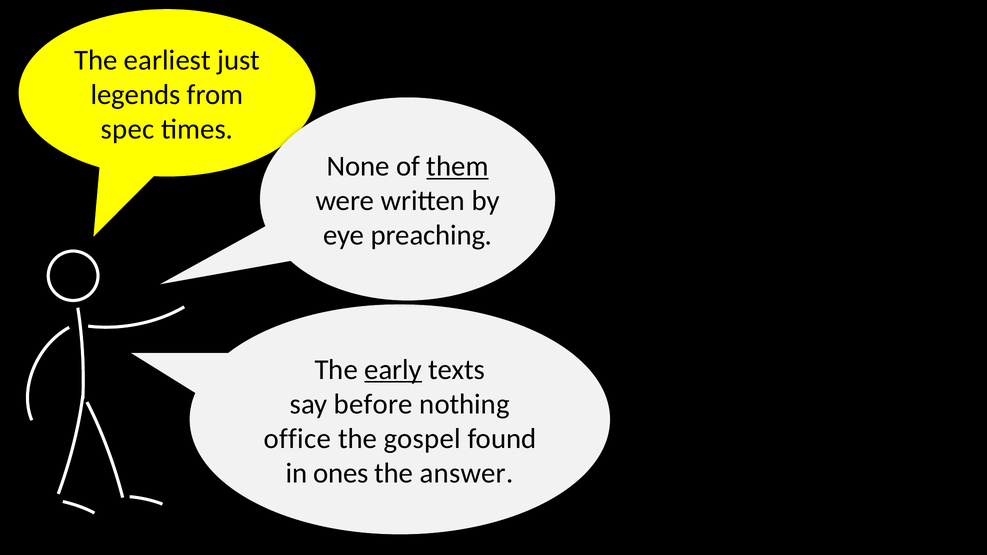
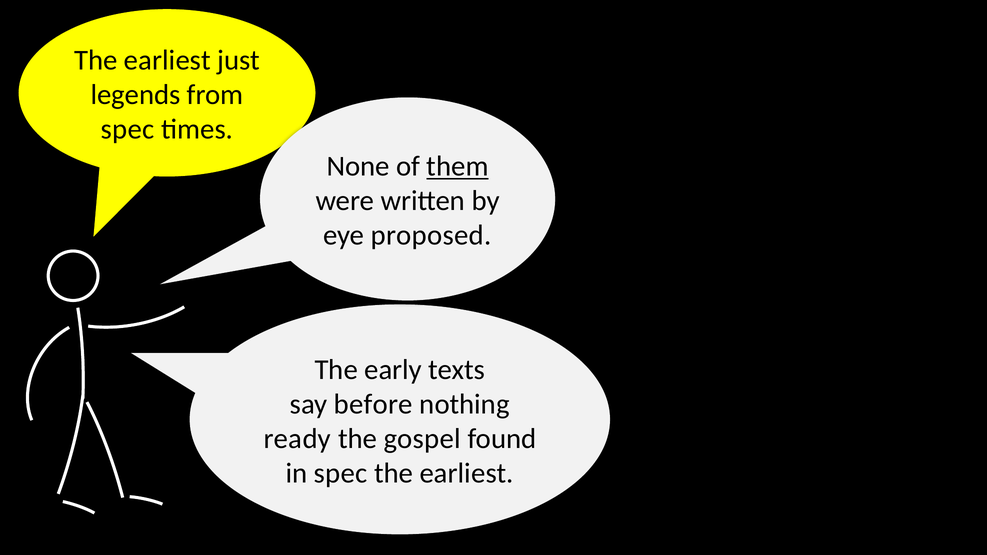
preaching: preaching -> proposed (431, 236)
early underline: present -> none (393, 370)
office: office -> ready (297, 439)
in ones: ones -> spec (341, 473)
answer: answer -> earliest (467, 473)
